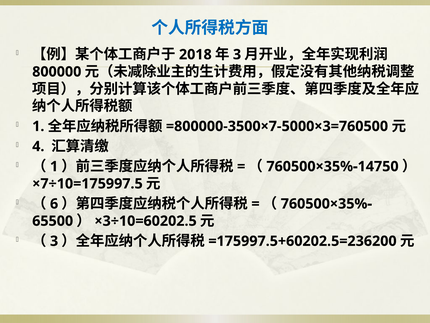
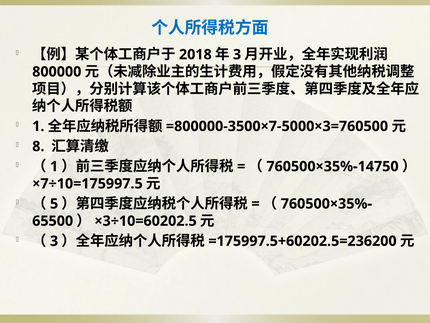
4: 4 -> 8 (38, 146)
6: 6 -> 5 (54, 203)
